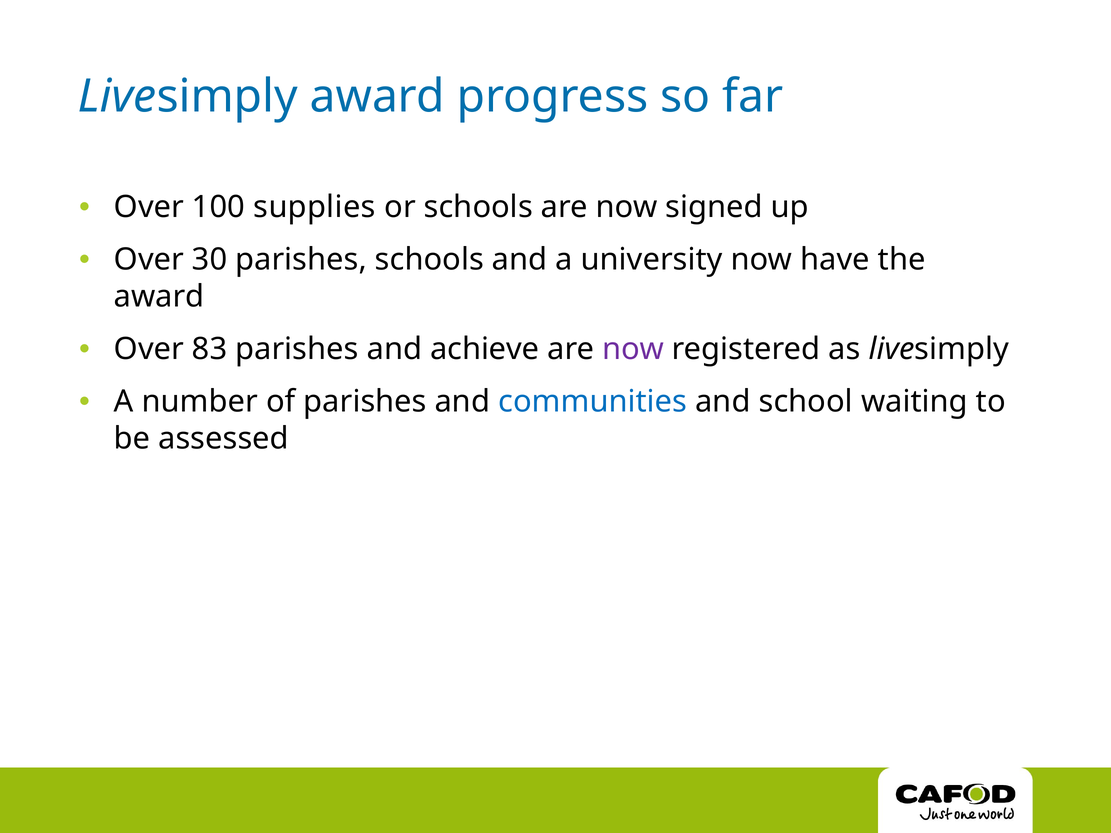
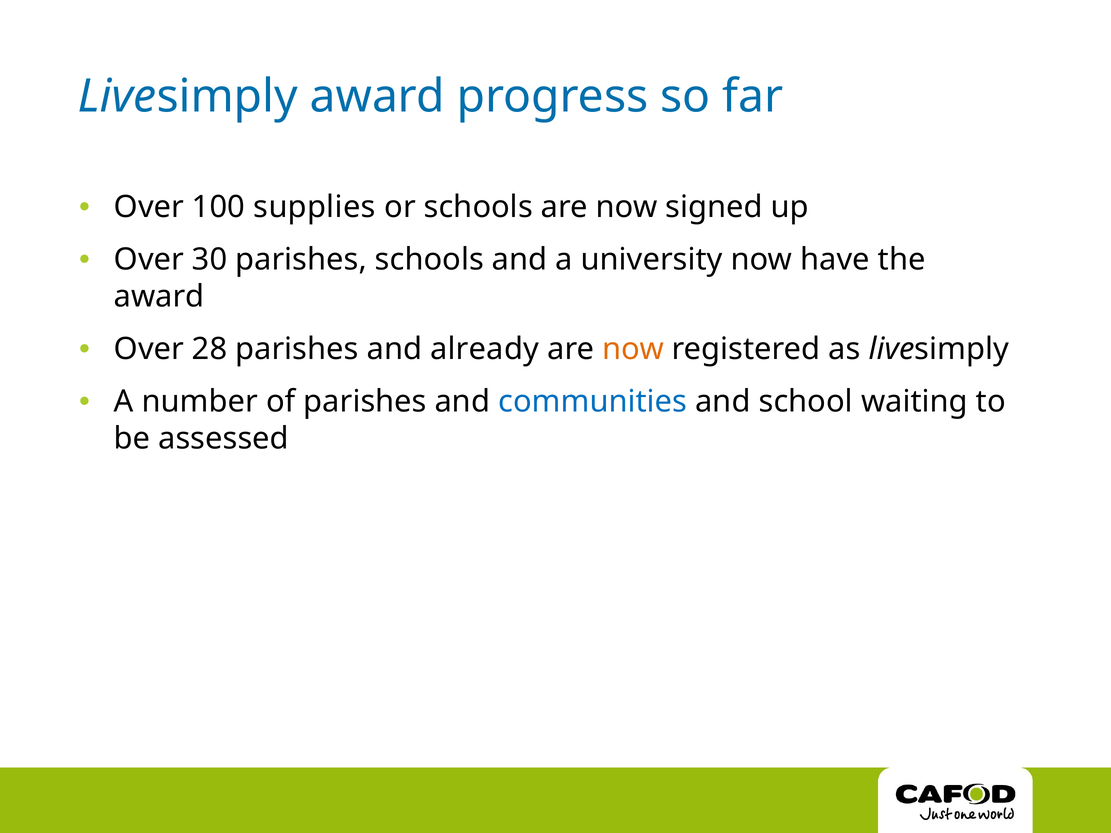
83: 83 -> 28 (210, 349)
achieve: achieve -> already (485, 349)
now colour: purple -> orange (633, 349)
